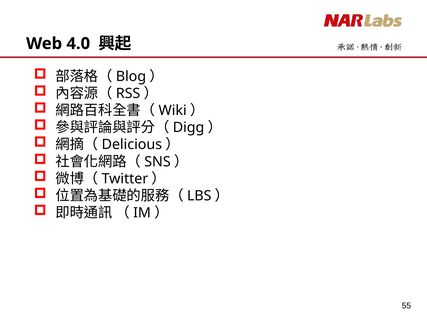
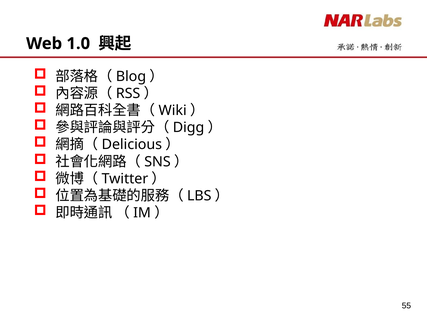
4.0: 4.0 -> 1.0 (78, 44)
